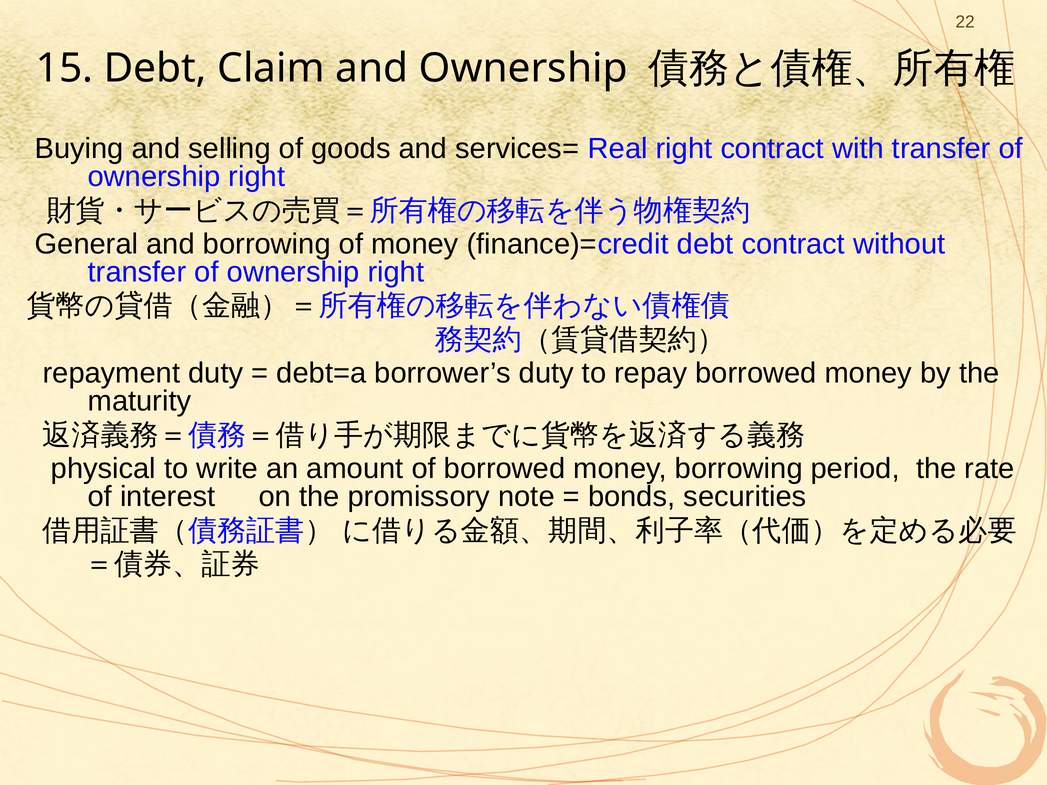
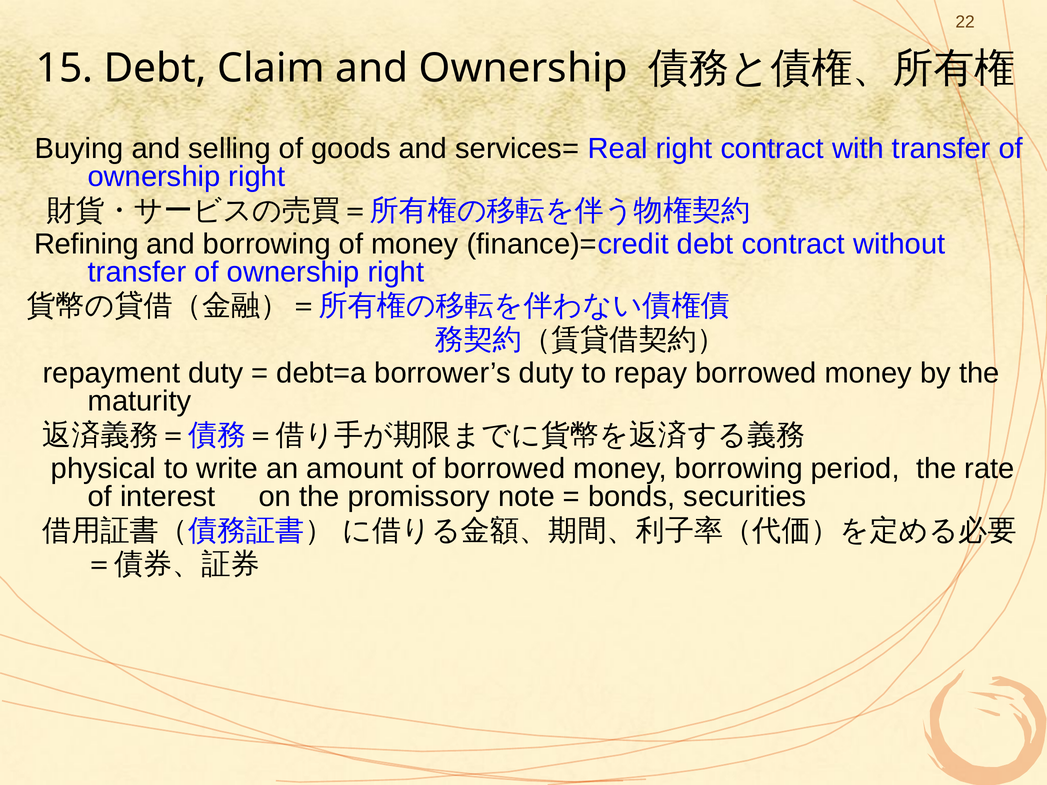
General: General -> Refining (87, 244)
